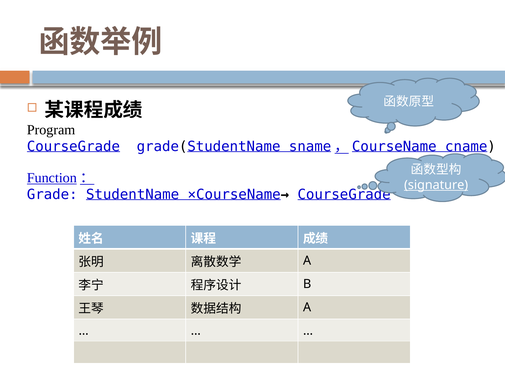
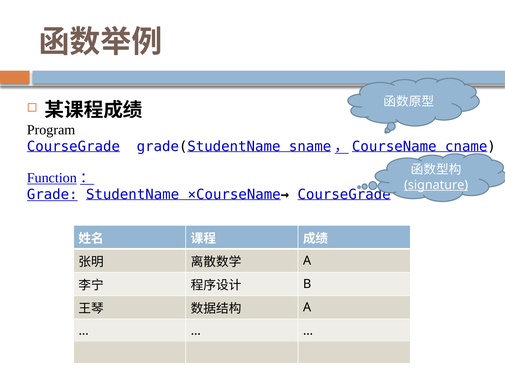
Grade underline: none -> present (52, 194)
